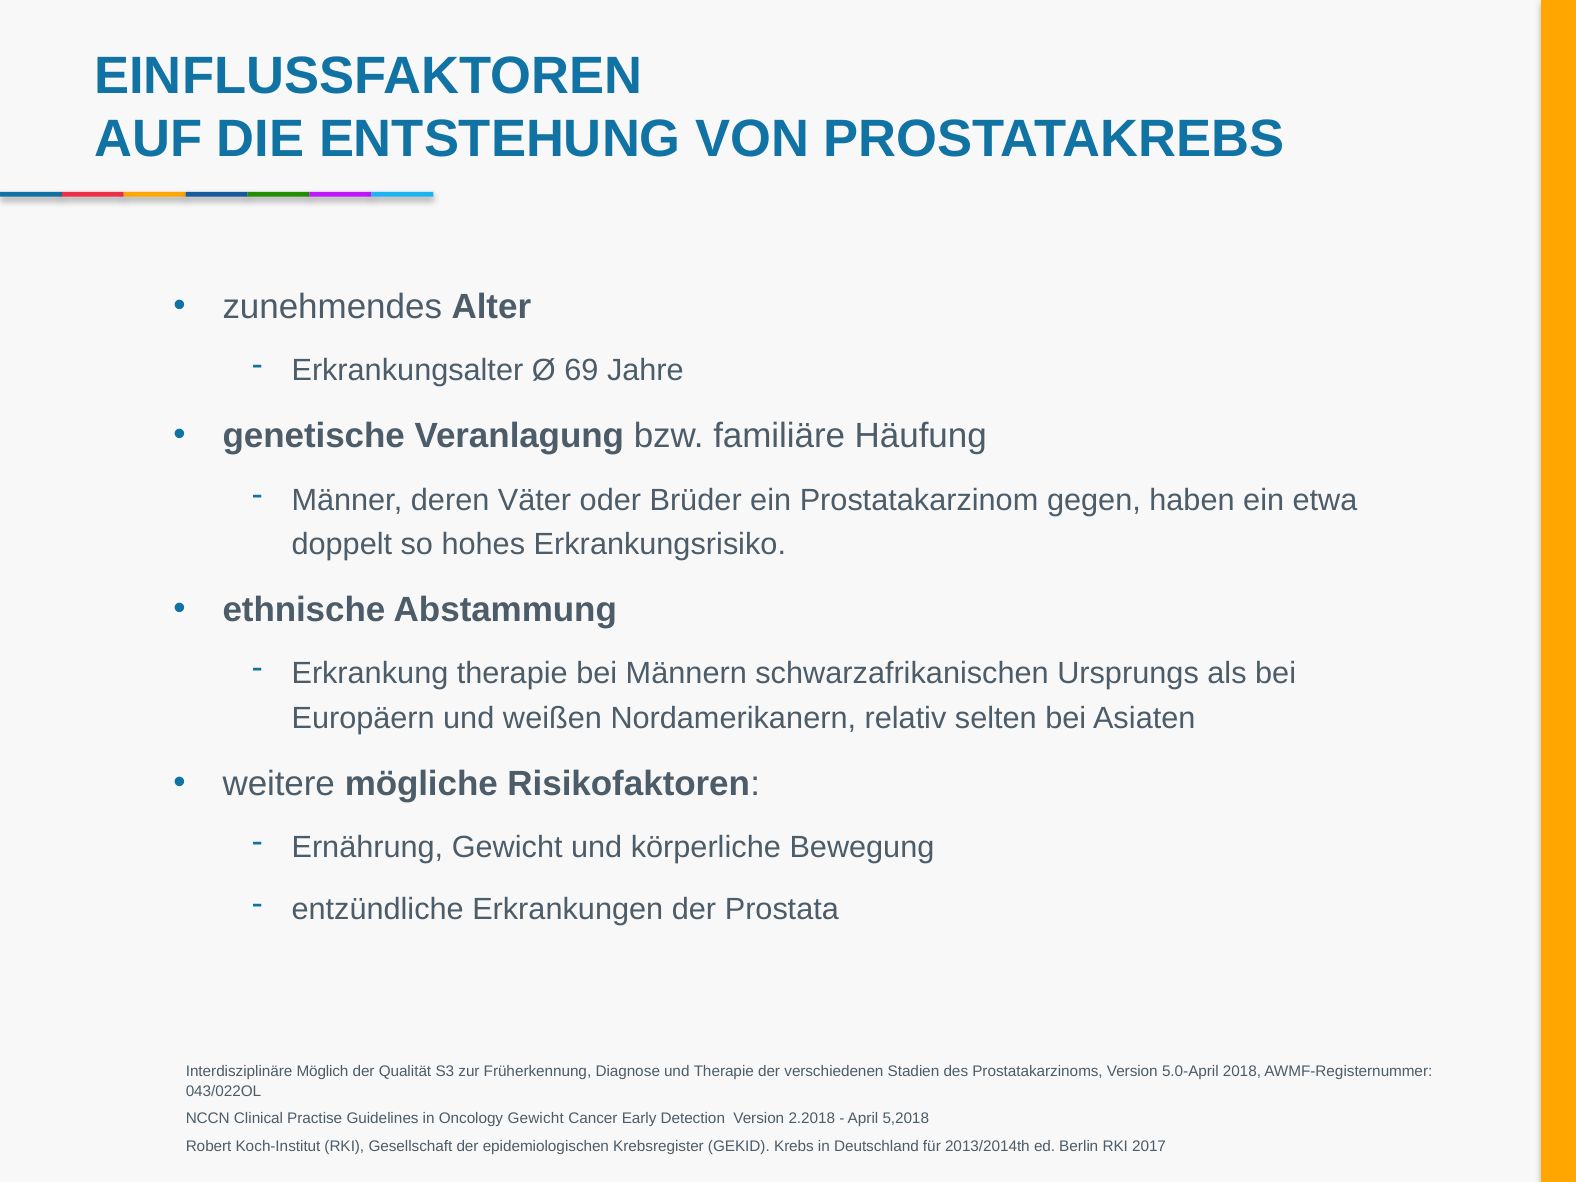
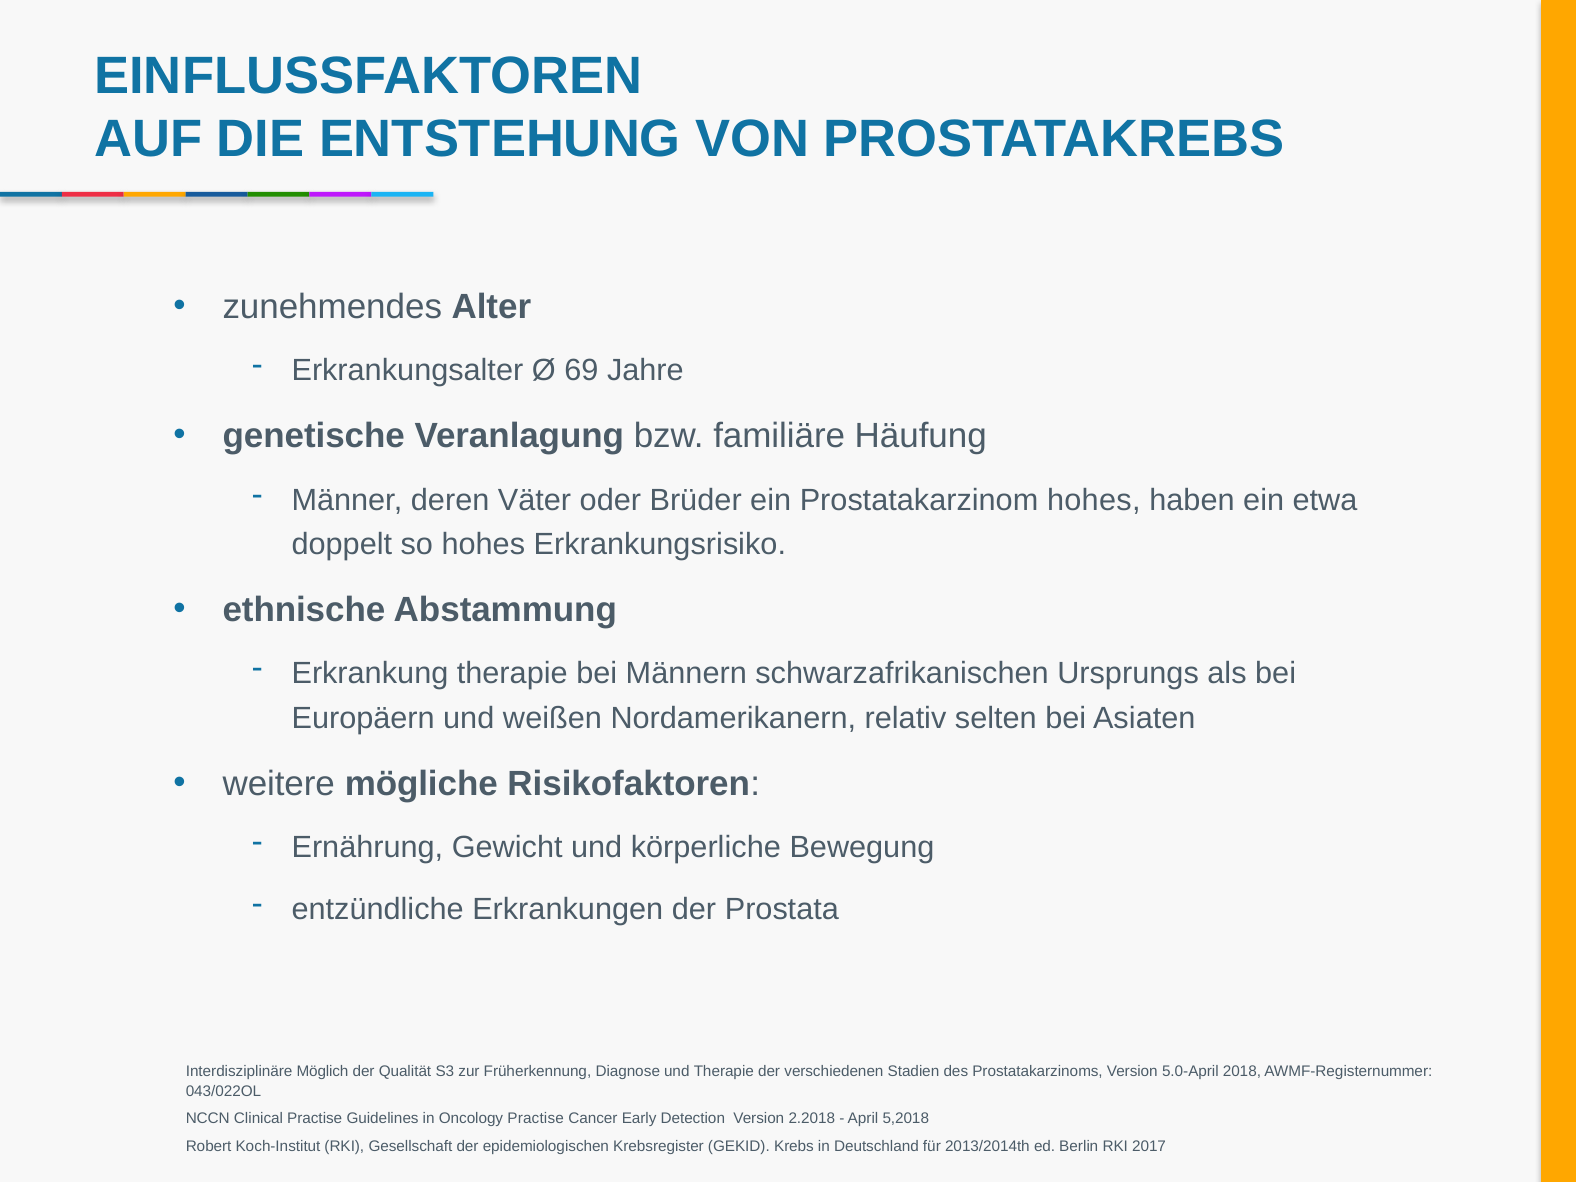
Prostatakarzinom gegen: gegen -> hohes (1094, 500)
Oncology Gewicht: Gewicht -> Practise (536, 1119)
